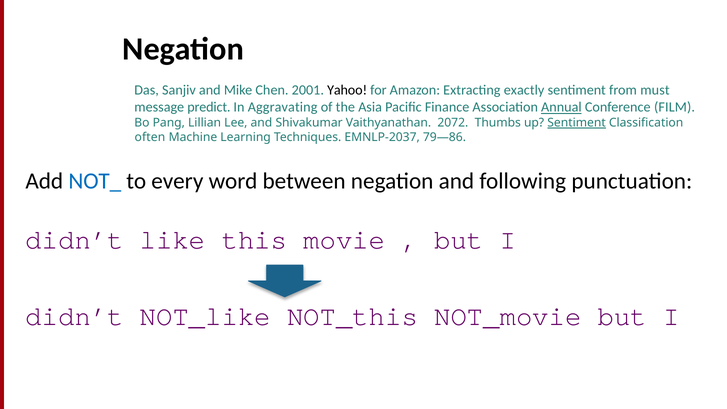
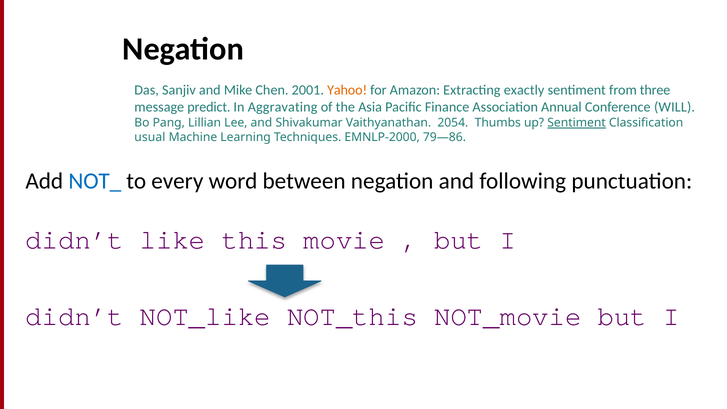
Yahoo colour: black -> orange (347, 90)
must: must -> three (655, 90)
Annual underline: present -> none (561, 107)
FILM: FILM -> WILL (675, 107)
2072: 2072 -> 2054 (453, 123)
often: often -> usual (150, 137)
EMNLP-2037: EMNLP-2037 -> EMNLP-2000 (382, 137)
